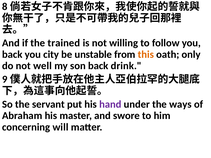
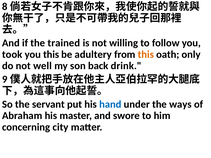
back: back -> took (12, 54)
you city: city -> this (51, 54)
unstable: unstable -> adultery (93, 54)
hand colour: purple -> blue (110, 104)
will: will -> city (60, 127)
